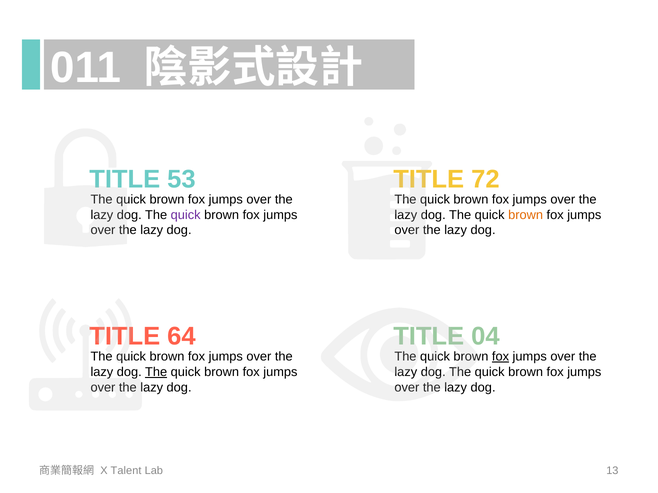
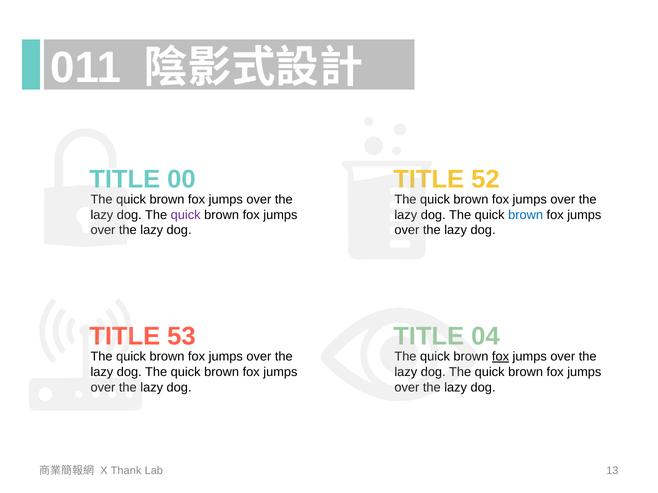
53: 53 -> 00 (181, 180)
72: 72 -> 52 (485, 180)
brown colour: orange -> blue (526, 215)
64: 64 -> 53 (181, 337)
The underline: present -> none (156, 372)
Talent: Talent -> Thank (126, 471)
